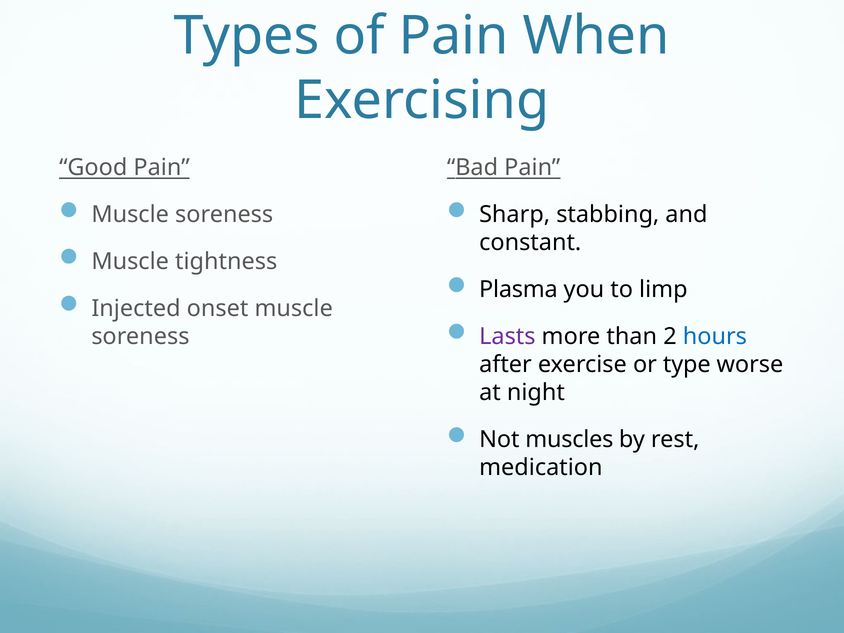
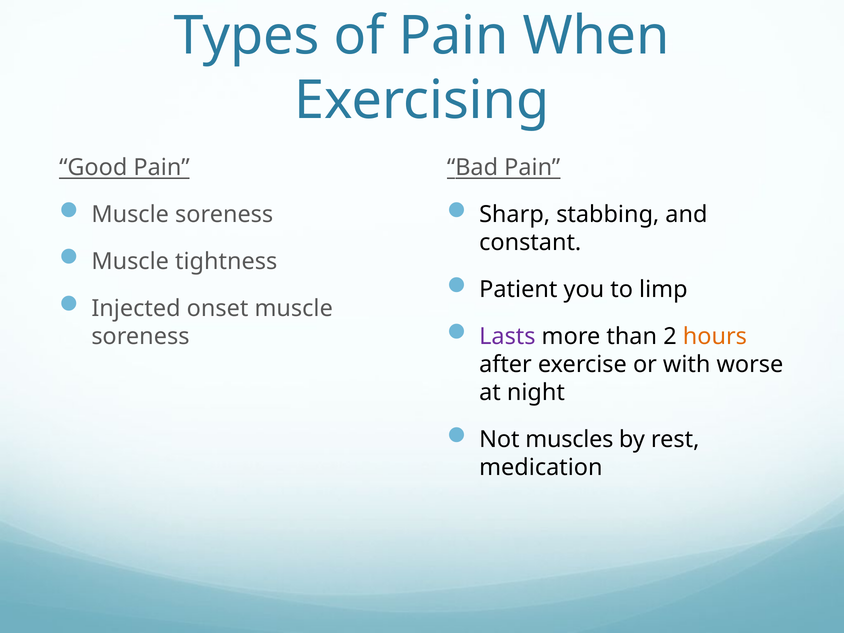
Plasma: Plasma -> Patient (518, 290)
hours colour: blue -> orange (715, 336)
type: type -> with (687, 365)
